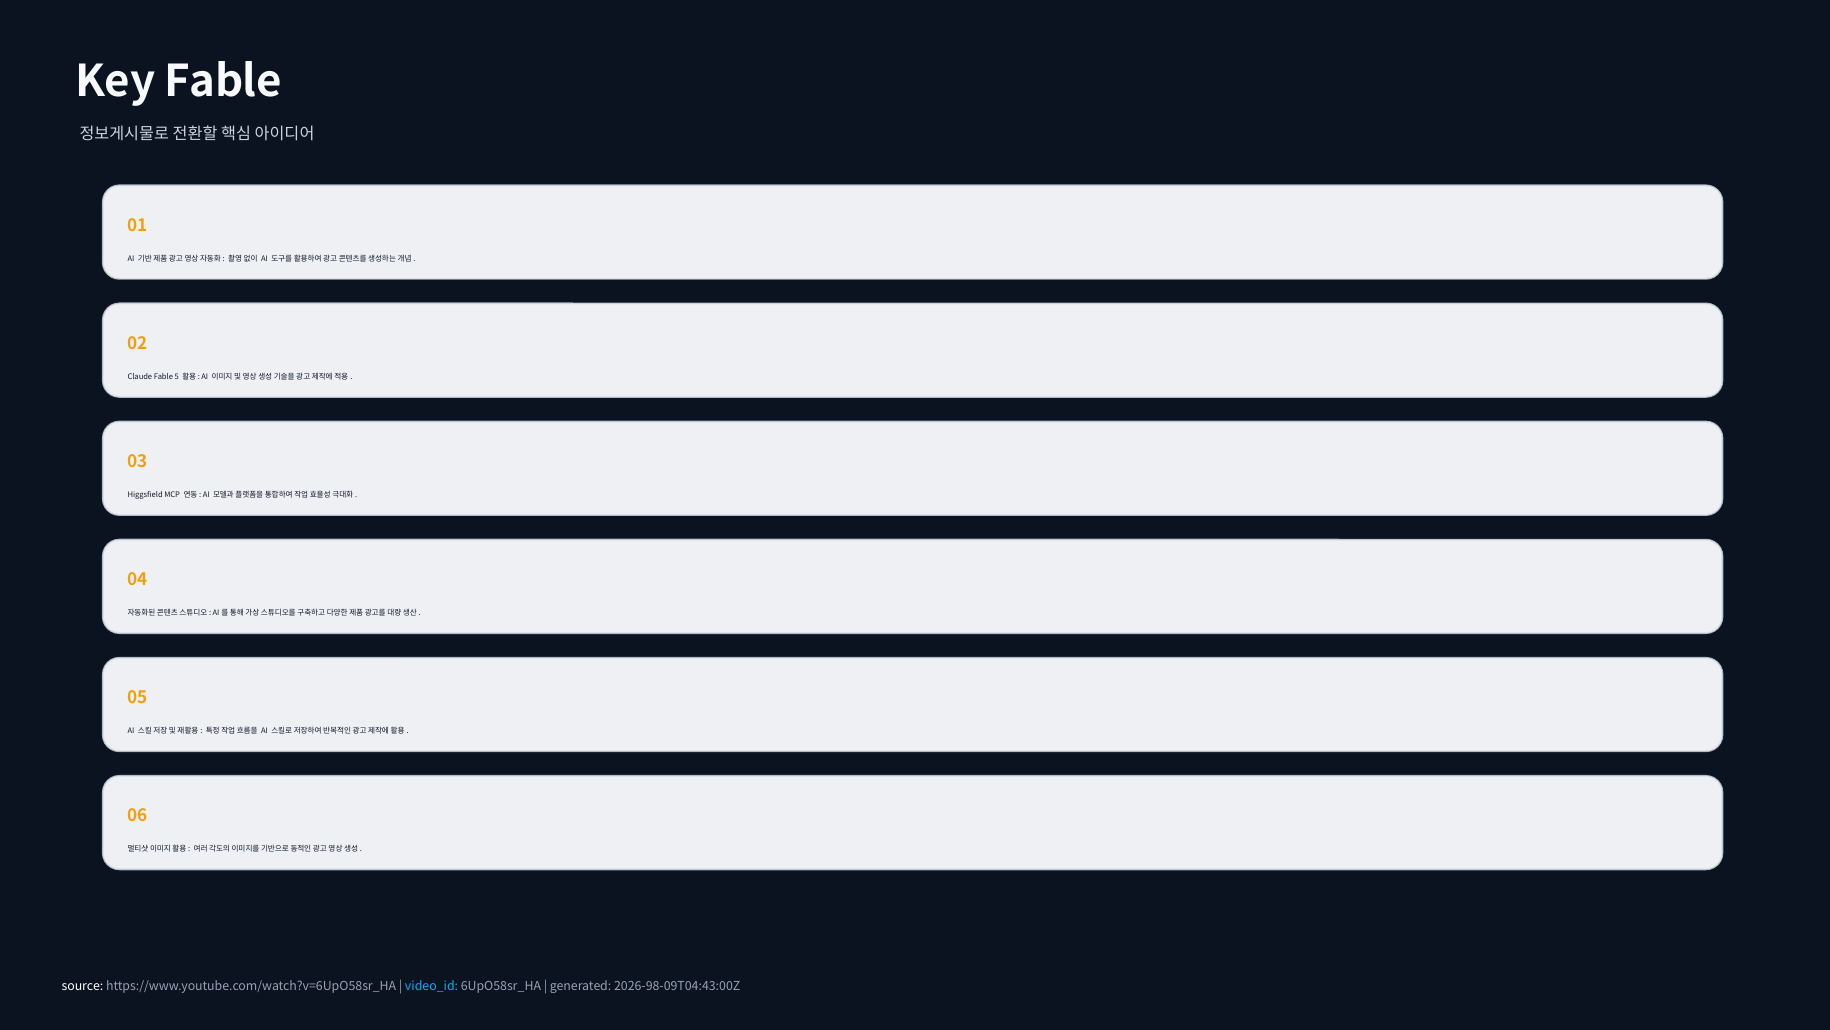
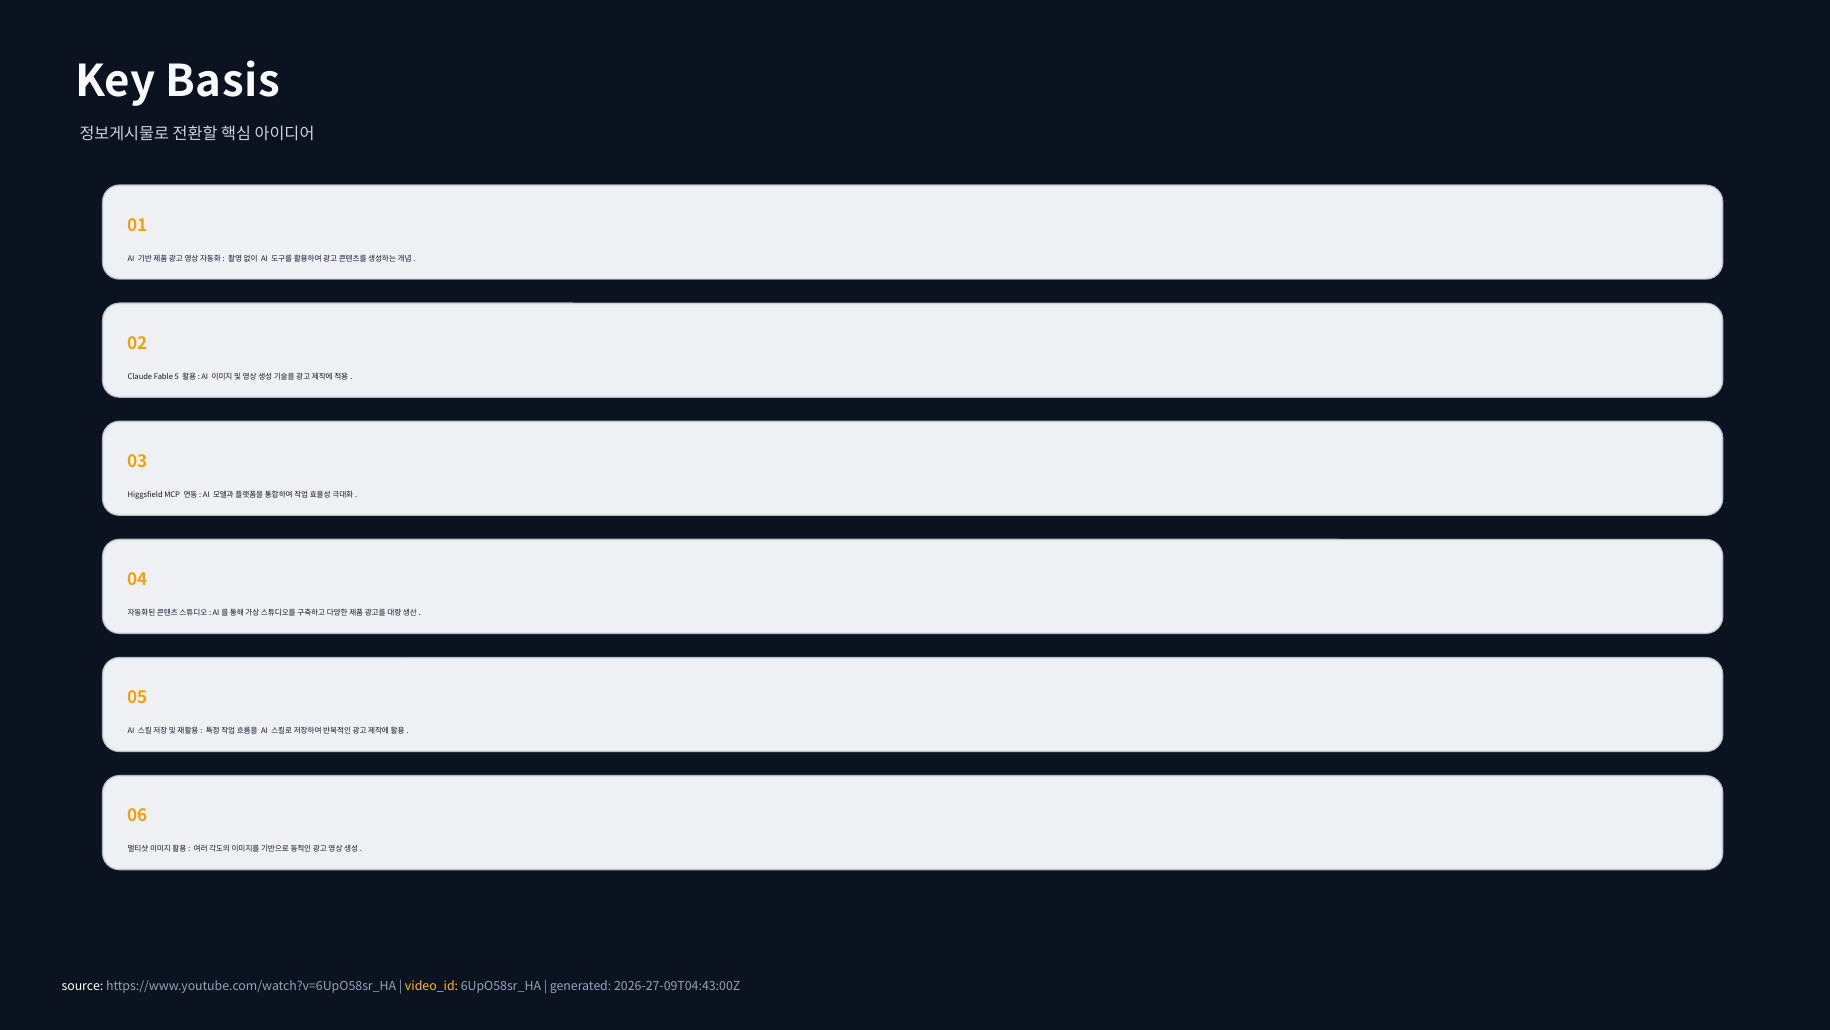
Key Fable: Fable -> Basis (223, 82)
video_id colour: light blue -> yellow (432, 986)
2026-98-09T04:43:00Z: 2026-98-09T04:43:00Z -> 2026-27-09T04:43:00Z (677, 986)
